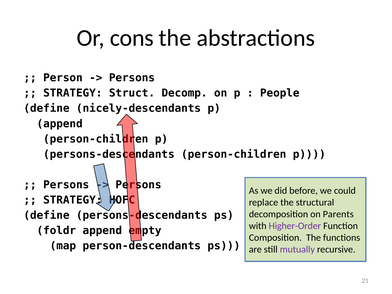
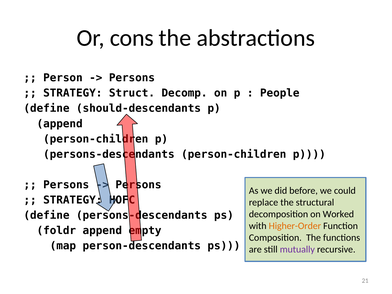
nicely-descendants: nicely-descendants -> should-descendants (138, 108)
Parents: Parents -> Worked (338, 214)
Higher-Order colour: purple -> orange (295, 226)
